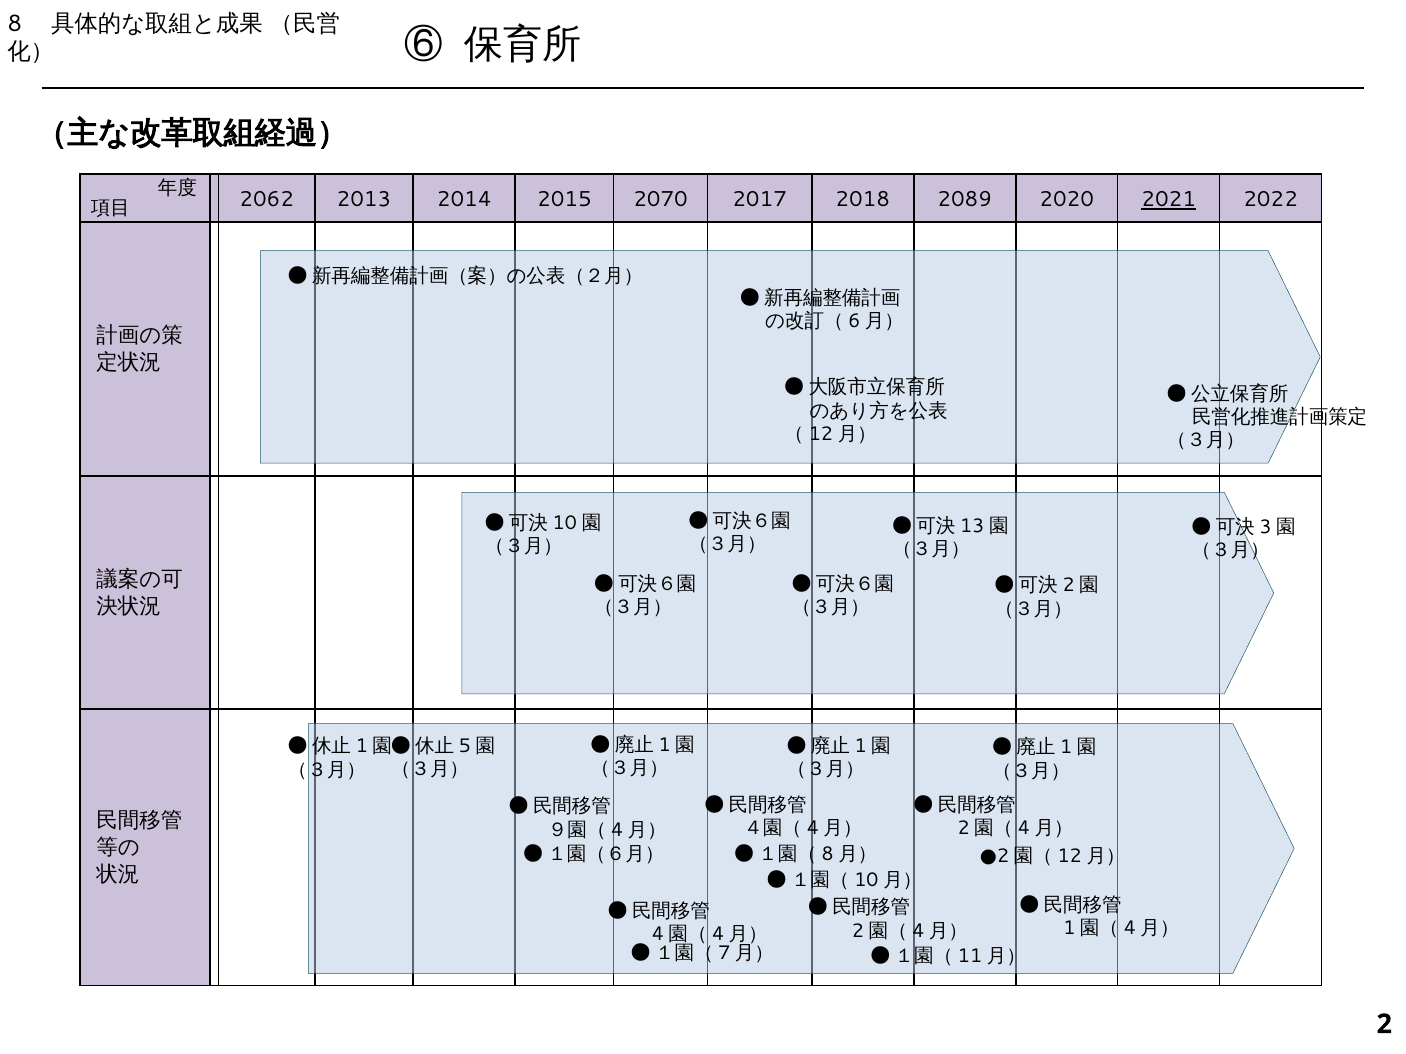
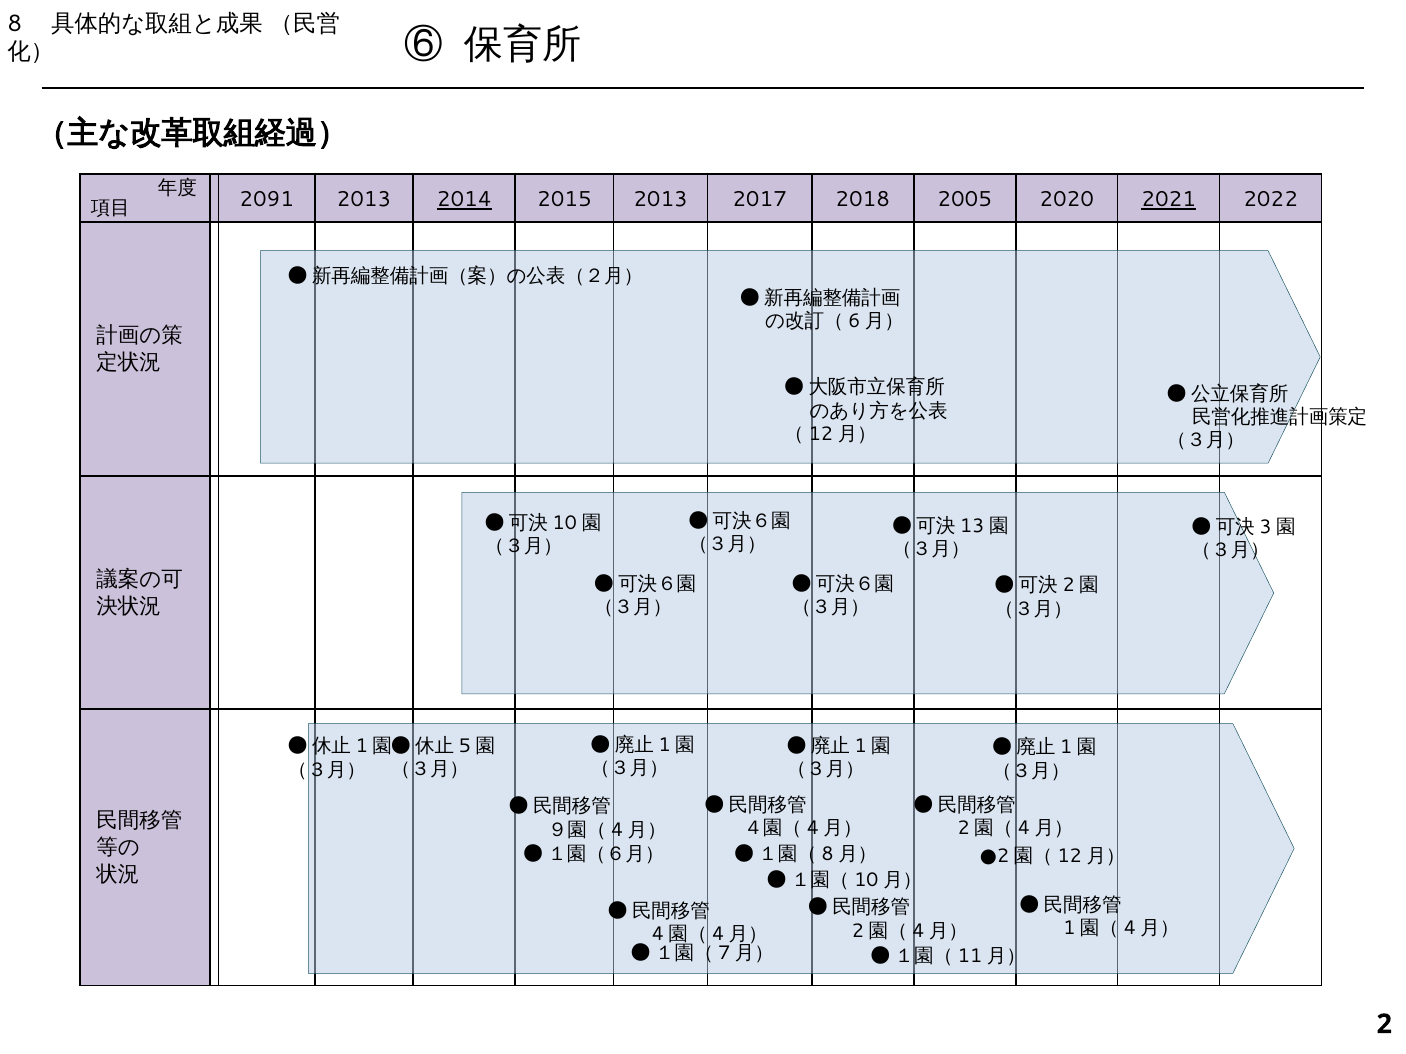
2062: 2062 -> 2091 (267, 200)
2014 underline: none -> present (464, 200)
2015 2070: 2070 -> 2013 (661, 200)
2089: 2089 -> 2005 (965, 200)
